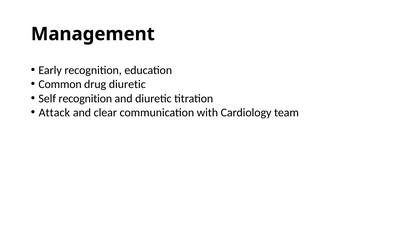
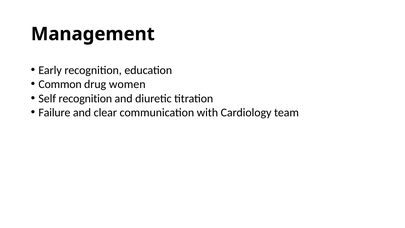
drug diuretic: diuretic -> women (127, 84)
Attack: Attack -> Failure (54, 113)
